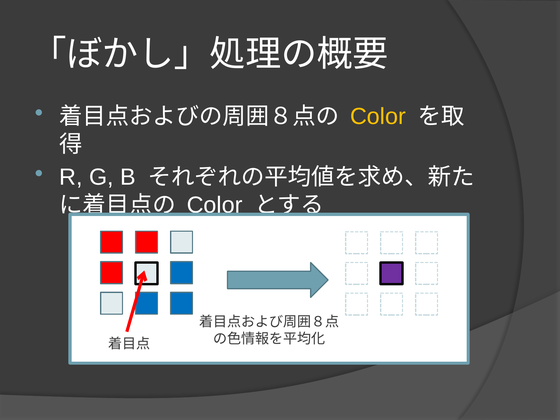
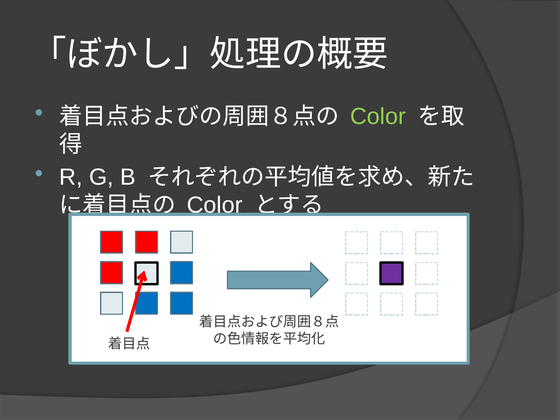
Color colour: yellow -> light green (378, 116)
